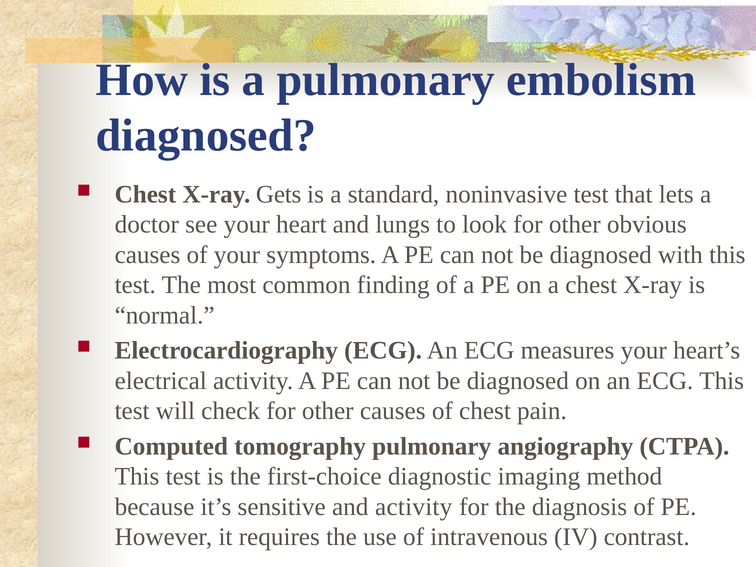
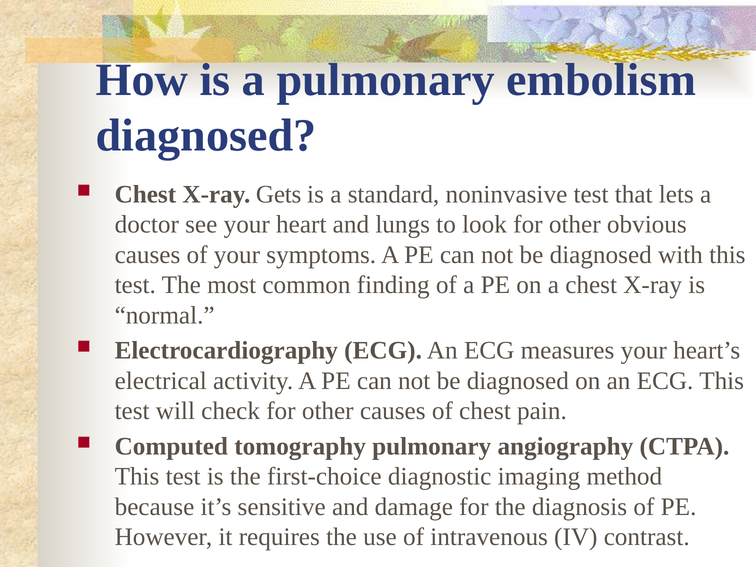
and activity: activity -> damage (414, 507)
